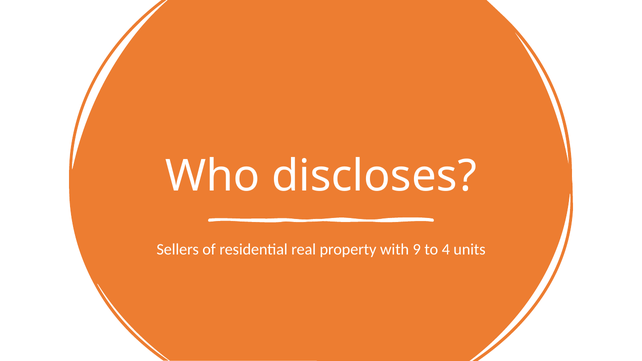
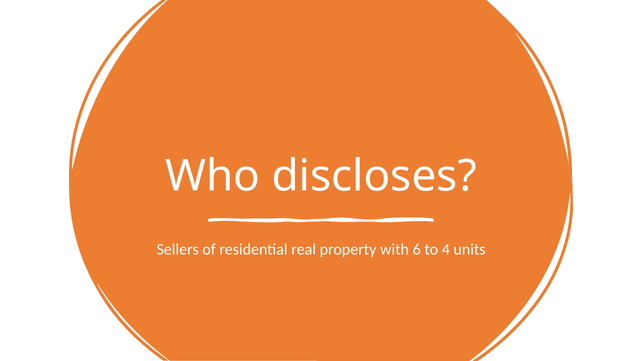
9: 9 -> 6 (417, 250)
